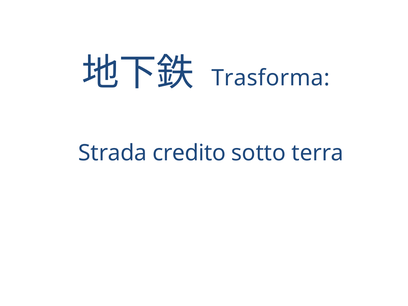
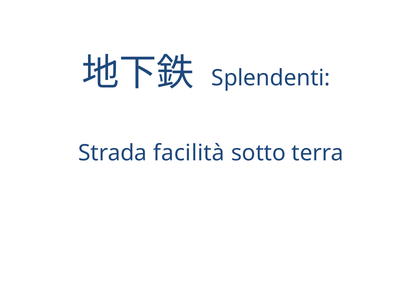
Trasforma: Trasforma -> Splendenti (271, 78)
credito: credito -> facilità (189, 153)
